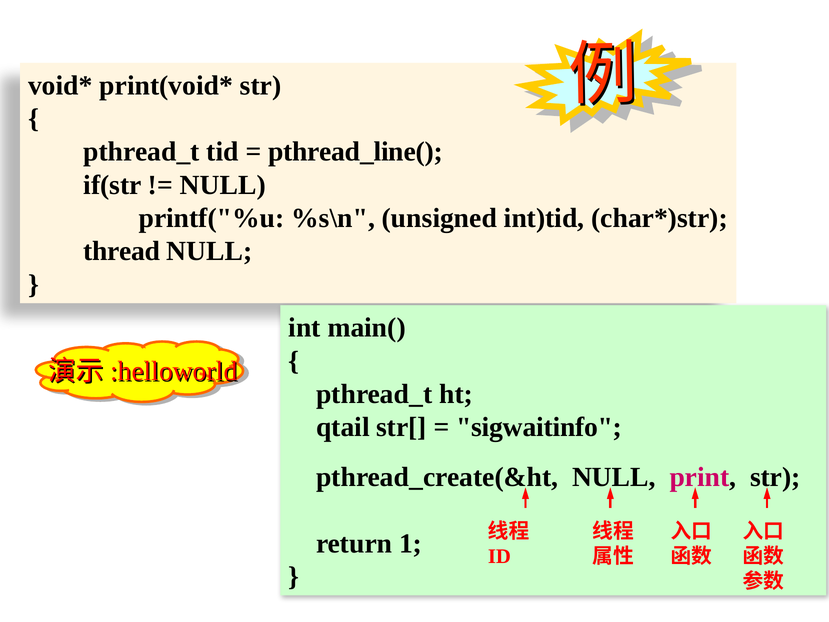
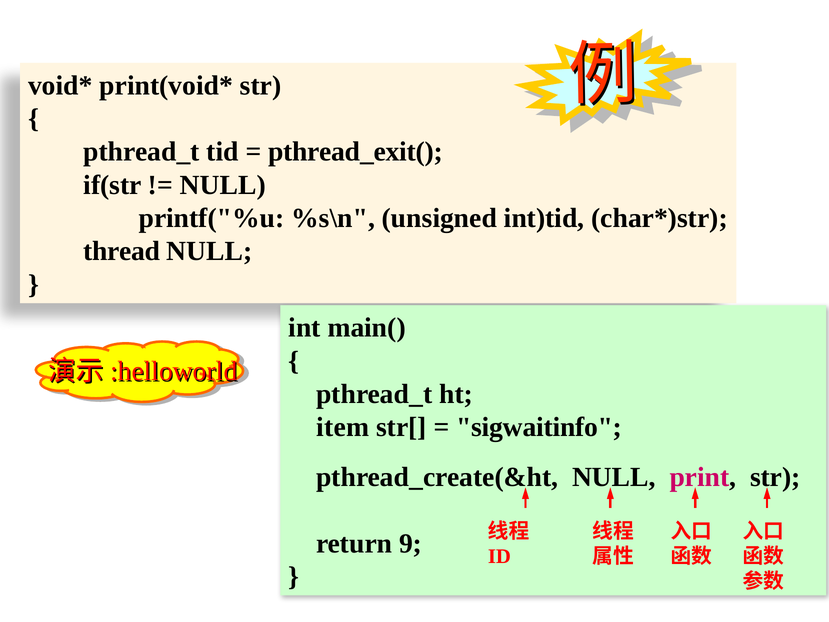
pthread_line(: pthread_line( -> pthread_exit( (355, 152)
qtail: qtail -> item (343, 427)
1: 1 -> 9 (411, 543)
